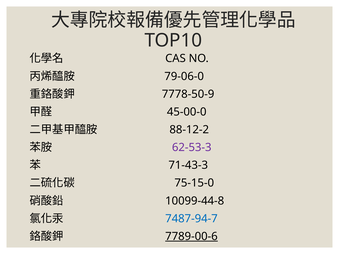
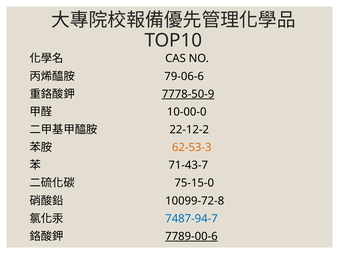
79-06-0: 79-06-0 -> 79-06-6 (184, 76)
7778-50-9 underline: none -> present (188, 94)
45-00-0: 45-00-0 -> 10-00-0 (187, 112)
88-12-2: 88-12-2 -> 22-12-2 (189, 130)
62-53-3 colour: purple -> orange (192, 148)
71-43-3: 71-43-3 -> 71-43-7 (188, 165)
10099-44-8: 10099-44-8 -> 10099-72-8 (195, 201)
